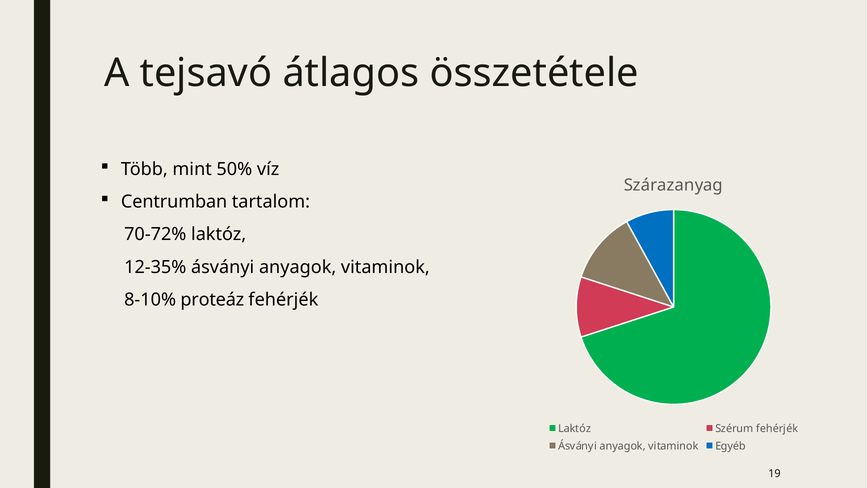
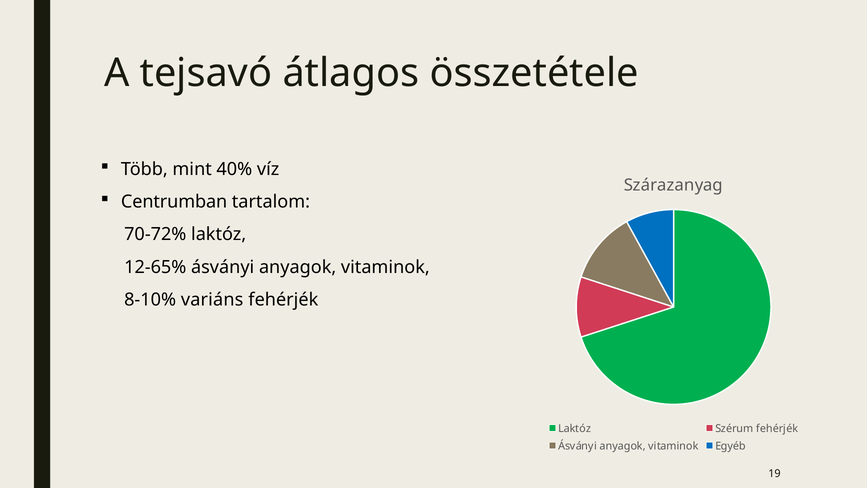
50%: 50% -> 40% (234, 169)
12-35%: 12-35% -> 12-65% (155, 267)
proteáz: proteáz -> variáns (212, 299)
